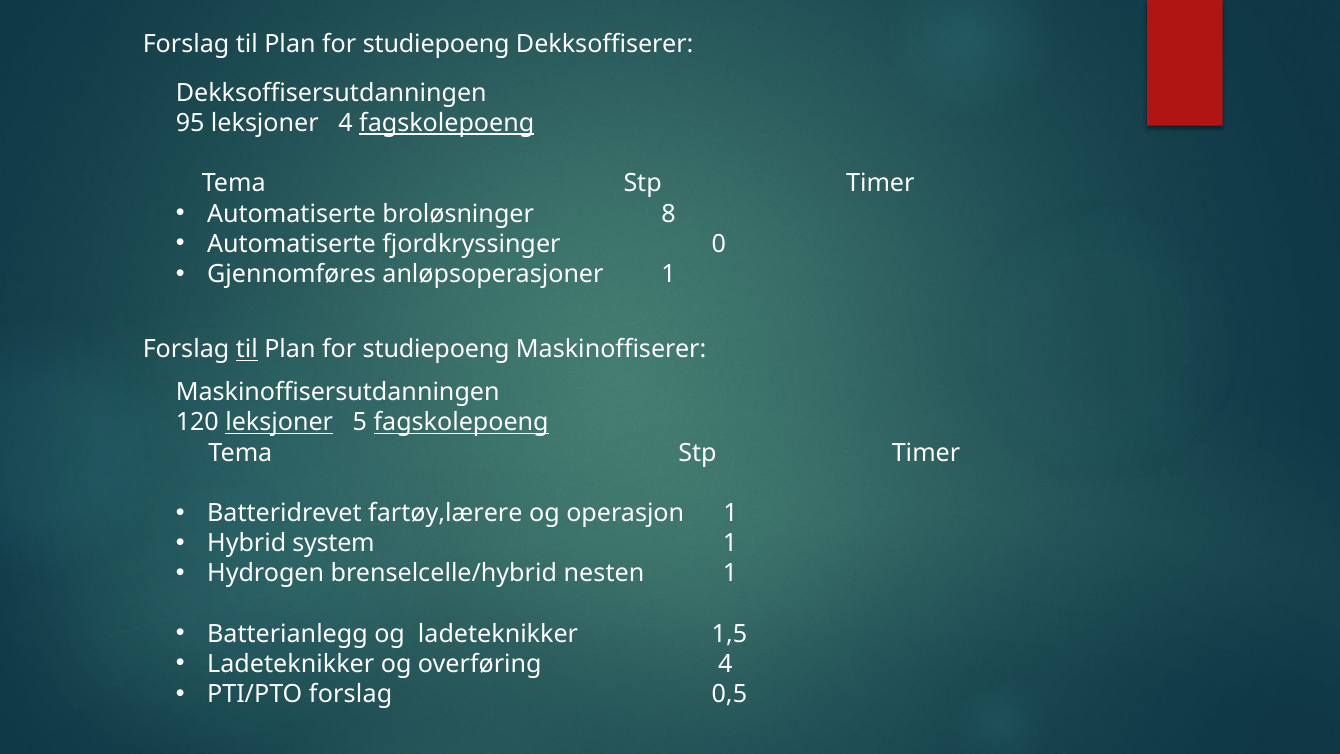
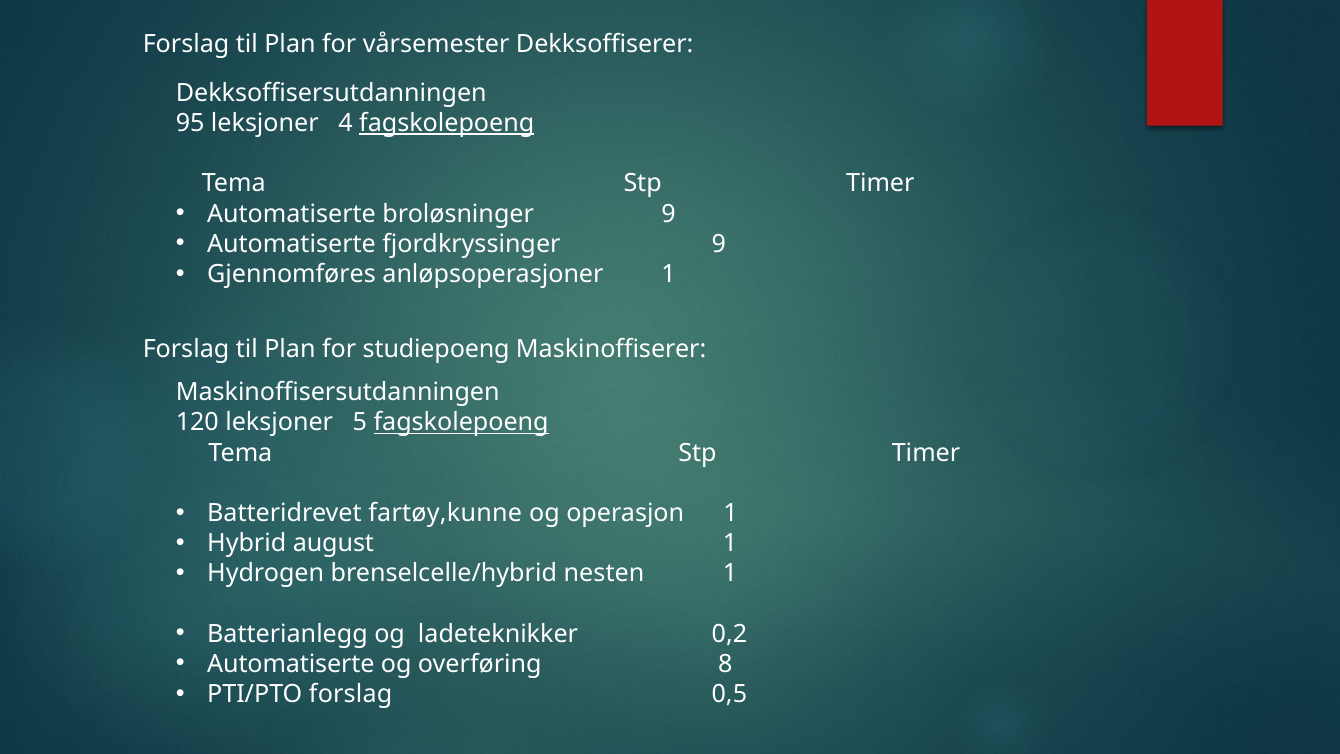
studiepoeng: studiepoeng -> vårsemester (436, 44)
broløsninger 8: 8 -> 9 (669, 214)
fjordkryssinger 0: 0 -> 9 (719, 244)
til underline: present -> none (247, 349)
leksjoner underline: present -> none (279, 423)
fartøy,lærere: fartøy,lærere -> fartøy,kunne (445, 513)
system: system -> august (333, 543)
1,5: 1,5 -> 0,2 (729, 634)
Ladeteknikker: Ladeteknikker -> Automatiserte (291, 664)
overføring 4: 4 -> 8 (725, 664)
